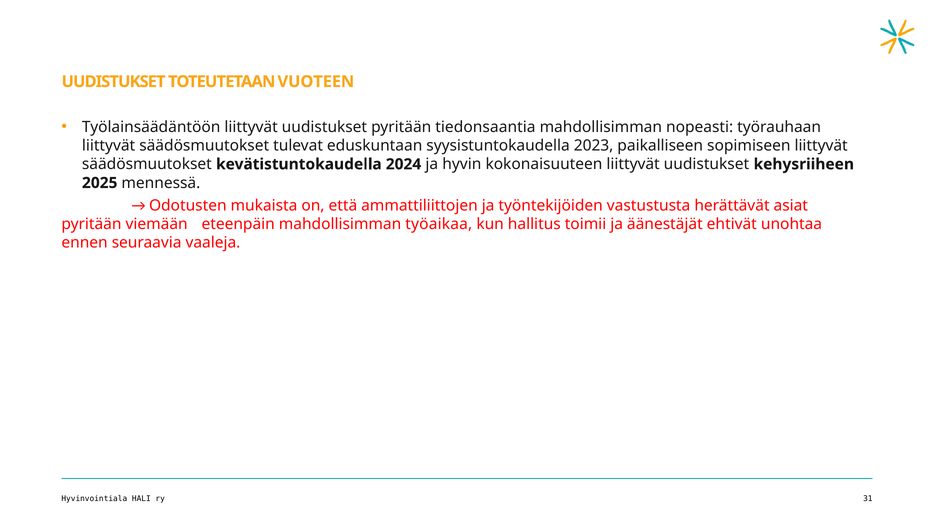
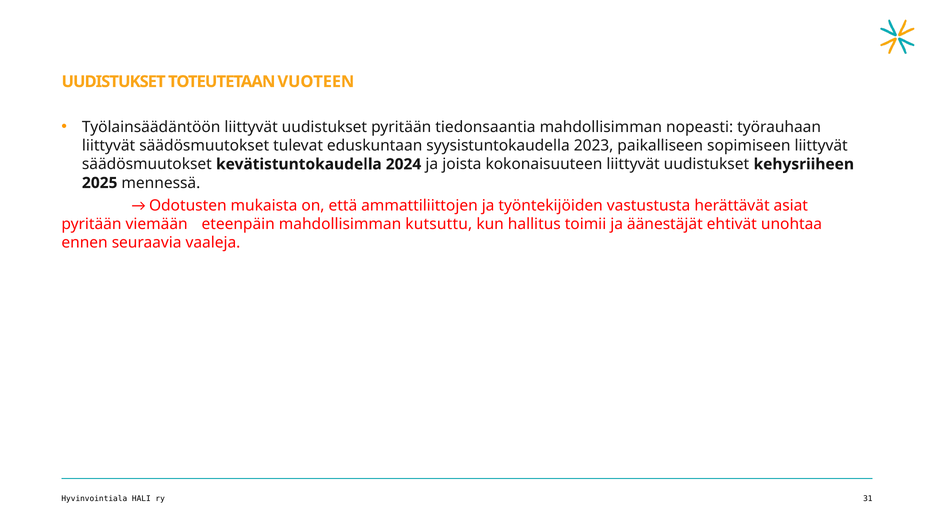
hyvin: hyvin -> joista (462, 164)
työaikaa: työaikaa -> kutsuttu (439, 224)
